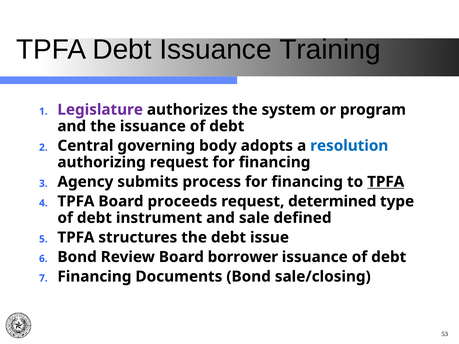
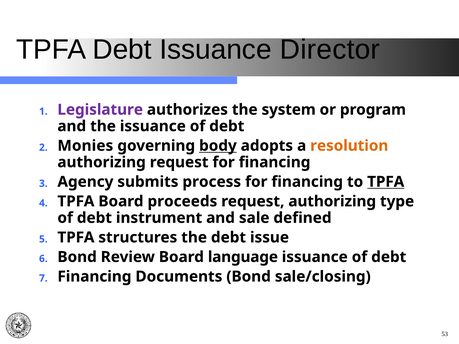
Training: Training -> Director (330, 50)
Central: Central -> Monies (85, 146)
body underline: none -> present (218, 146)
resolution colour: blue -> orange (349, 146)
request determined: determined -> authorizing (332, 201)
borrower: borrower -> language (243, 257)
